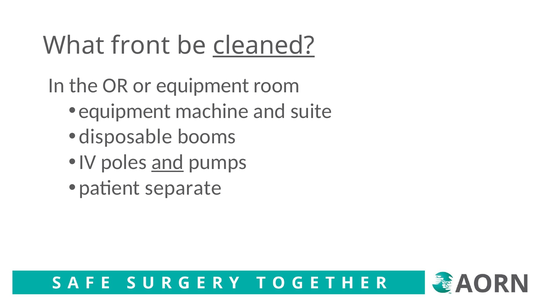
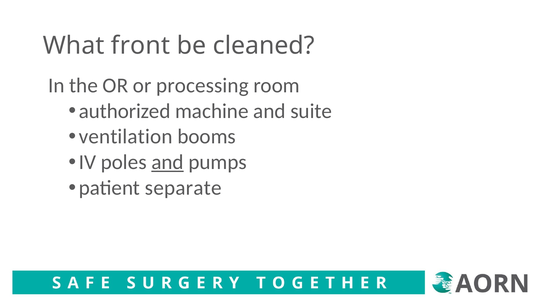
cleaned underline: present -> none (264, 46)
or equipment: equipment -> processing (202, 85)
equipment: equipment -> authorized (125, 111)
disposable: disposable -> ventilation (126, 137)
